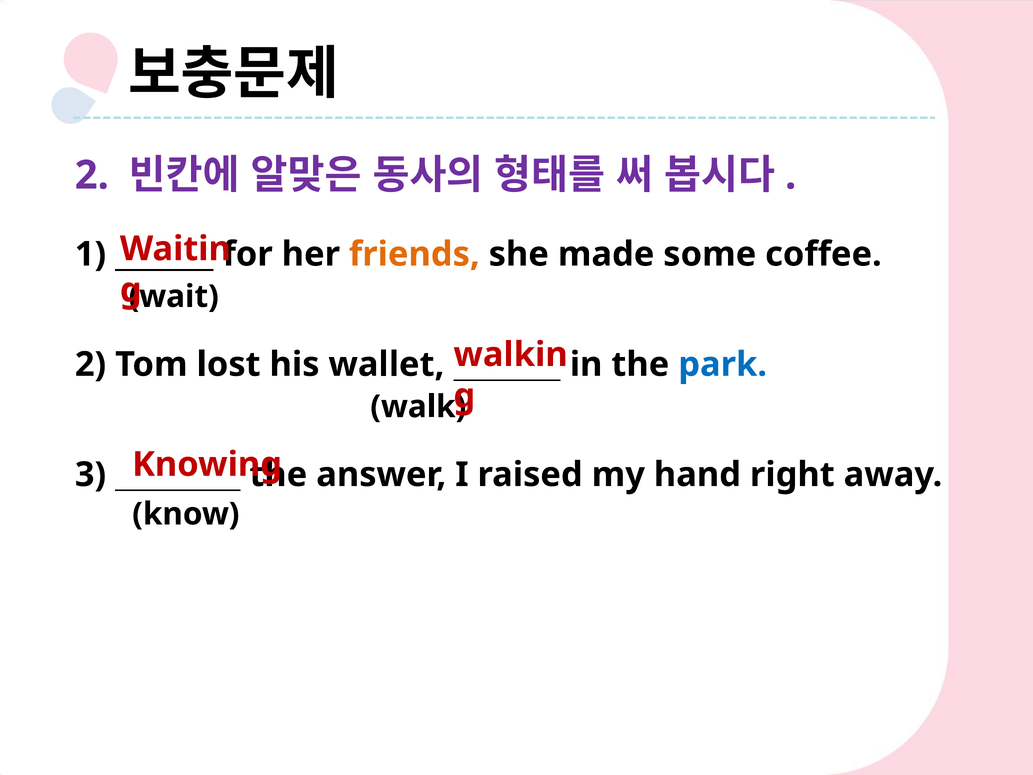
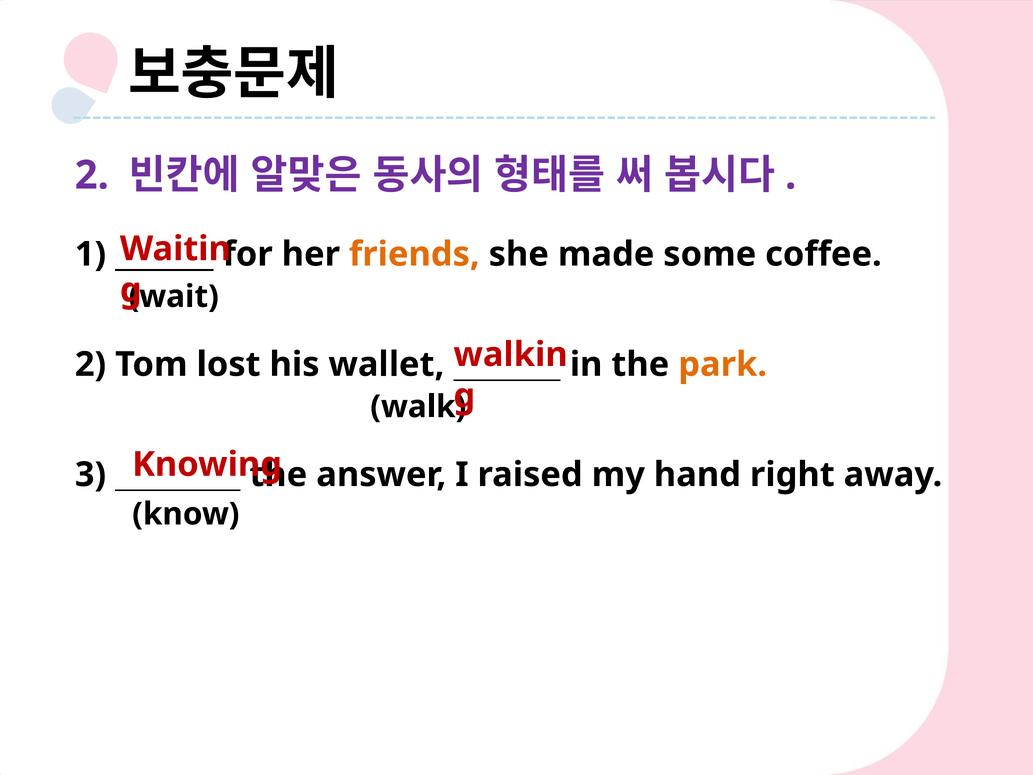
park colour: blue -> orange (723, 364)
